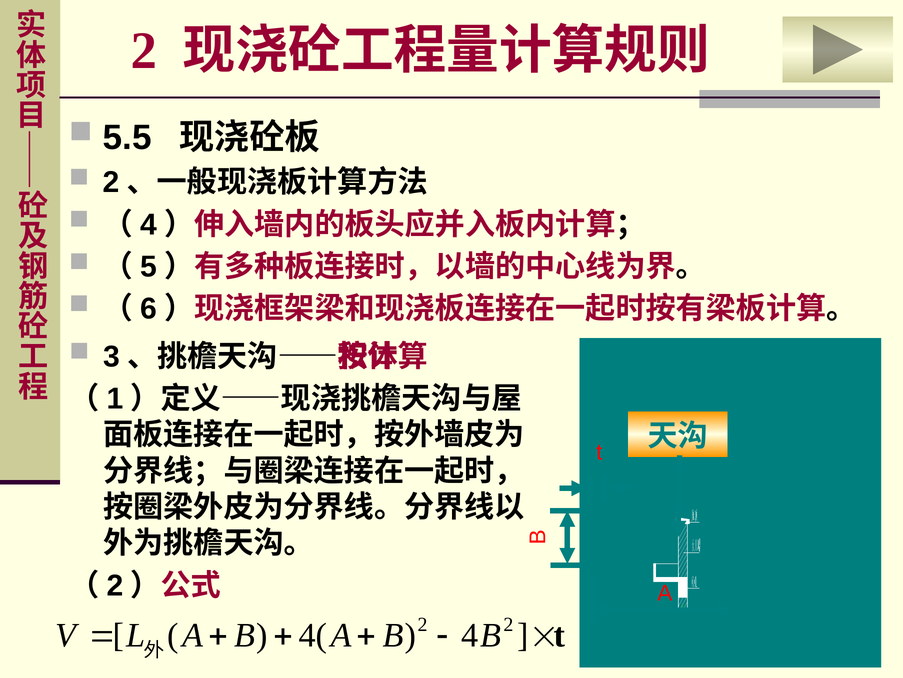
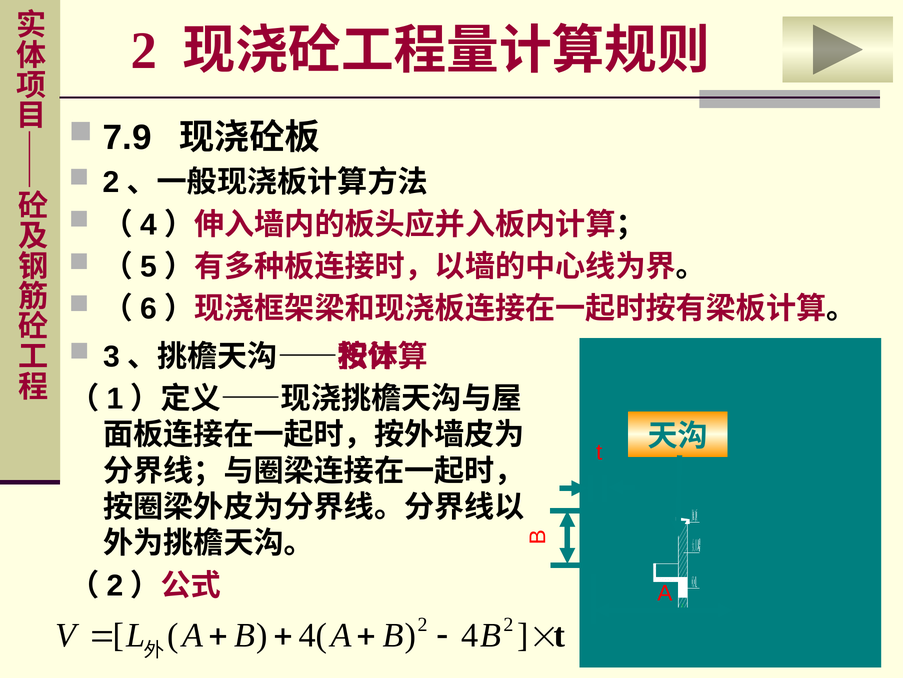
5.5: 5.5 -> 7.9 (127, 137)
